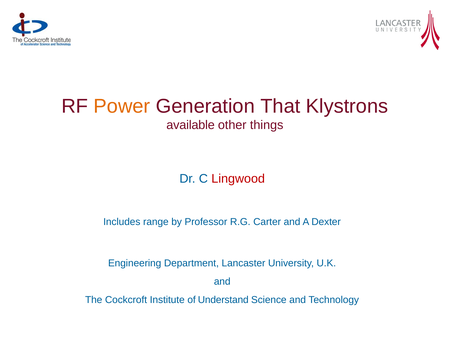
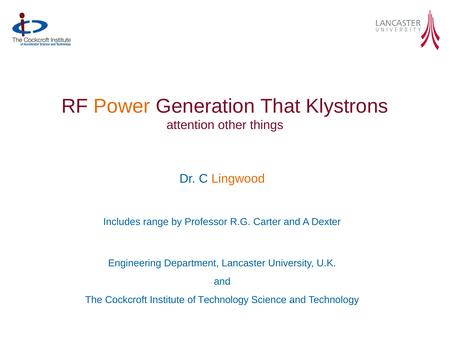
available: available -> attention (191, 125)
Lingwood colour: red -> orange (238, 179)
of Understand: Understand -> Technology (223, 300)
